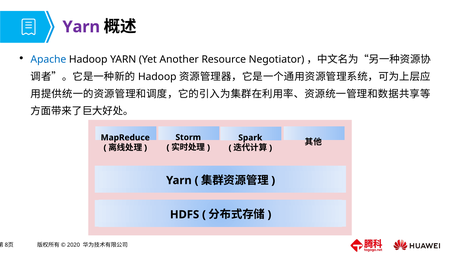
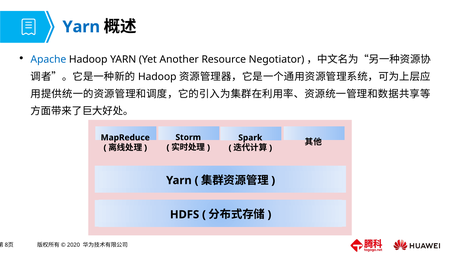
Yarn colour: purple -> blue (81, 27)
